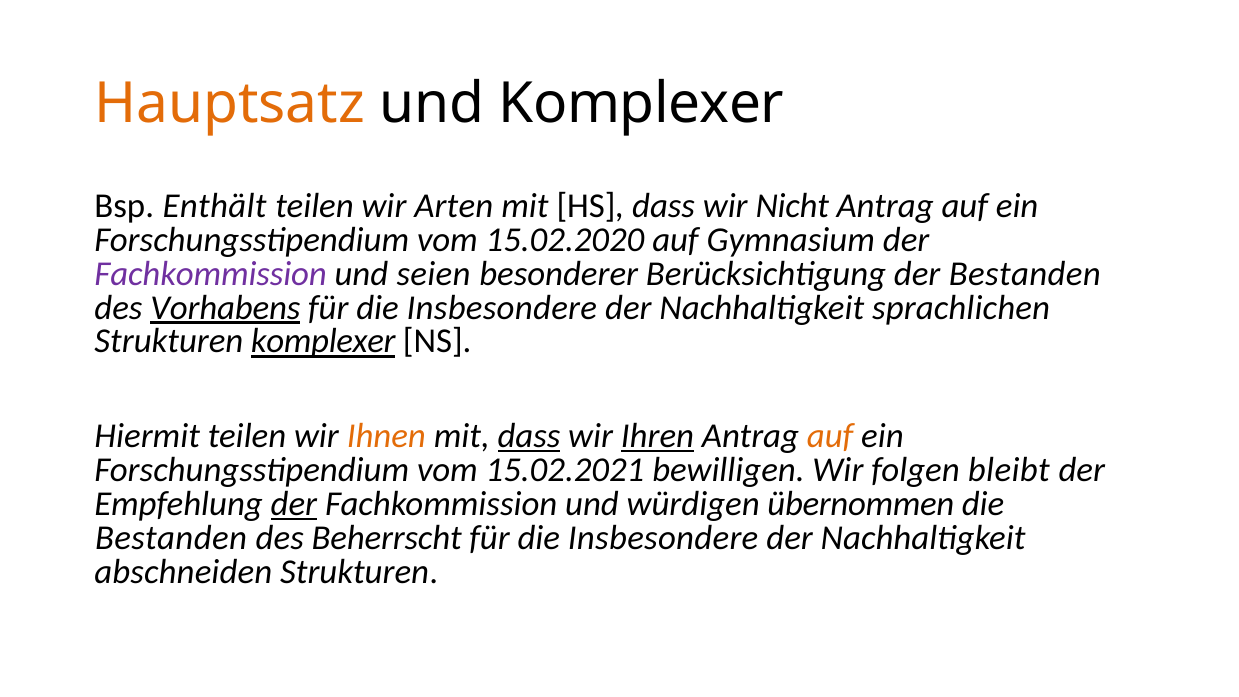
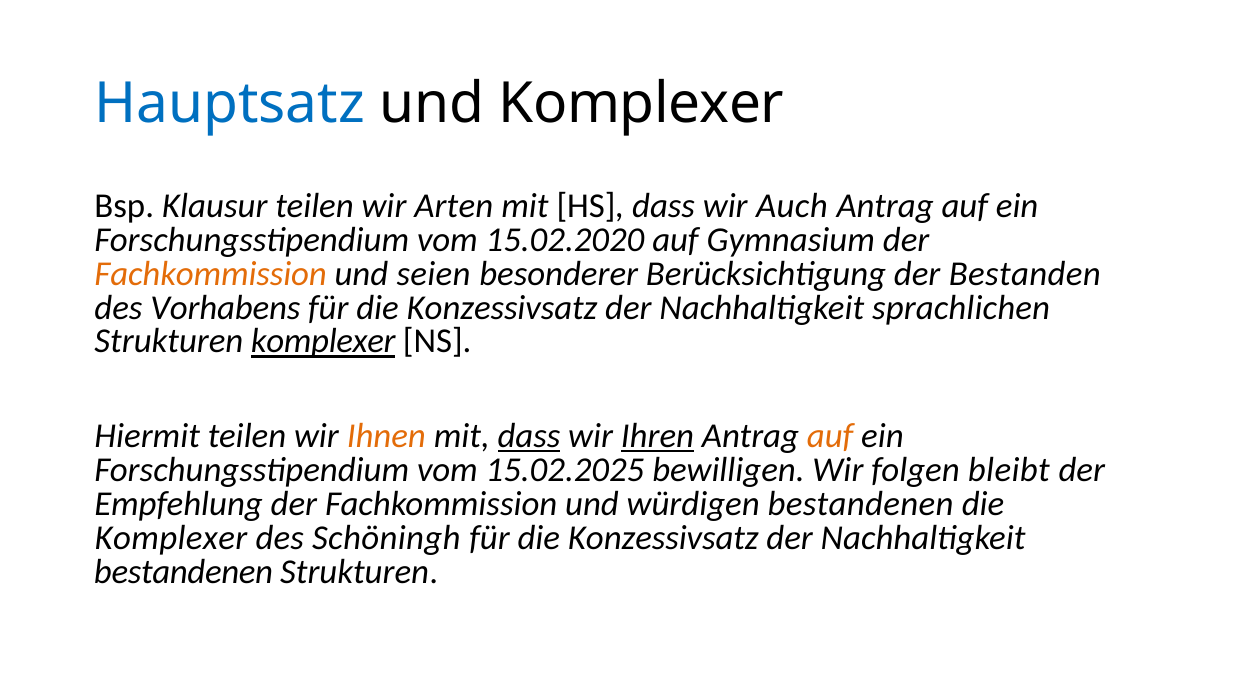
Hauptsatz colour: orange -> blue (230, 104)
Enthält: Enthält -> Klausur (215, 206)
Nicht: Nicht -> Auch (792, 206)
Fachkommission colour: purple -> orange (211, 274)
Vorhabens underline: present -> none (225, 308)
Insbesondere: Insbesondere -> Konzessivsatz (502, 308)
15.02.2021: 15.02.2021 -> 15.02.2025 (565, 470)
der underline: present -> none (294, 504)
würdigen übernommen: übernommen -> bestandenen (861, 504)
Bestanden: Bestanden -> Komplexer (171, 538)
Beherrscht: Beherrscht -> Schöningh (386, 538)
Insbesondere: Insbesondere -> Konzessivsatz (663, 538)
abschneiden: abschneiden -> bestandenen (184, 572)
